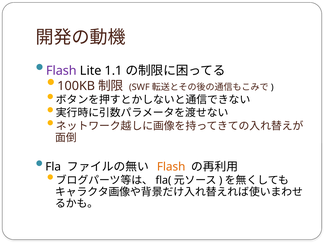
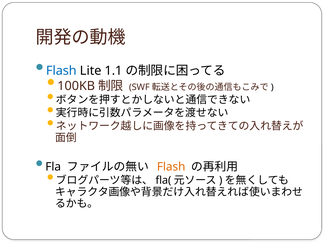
Flash colour: purple -> blue (61, 71)
